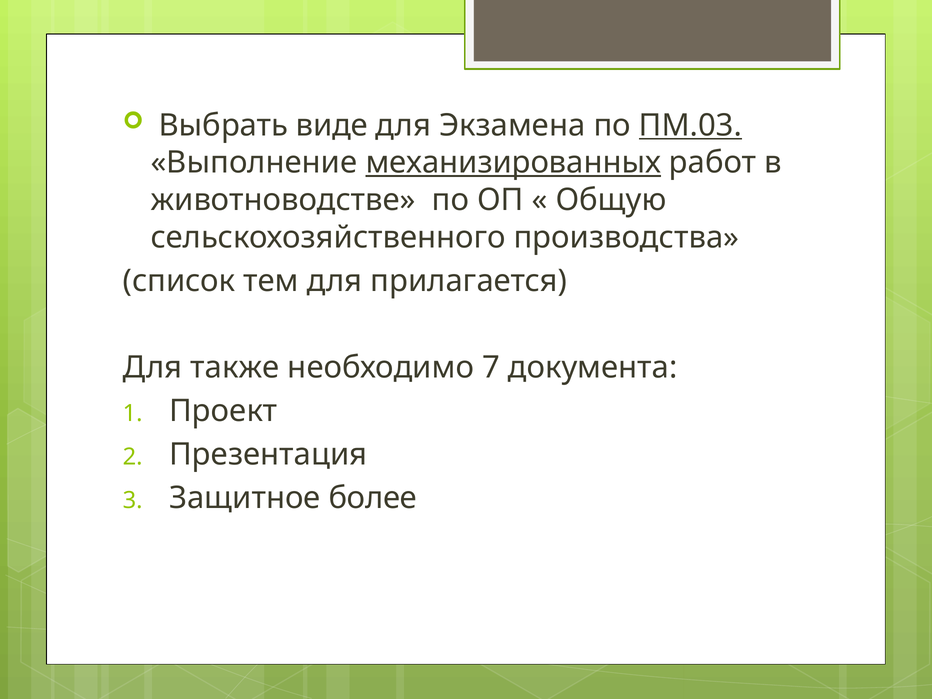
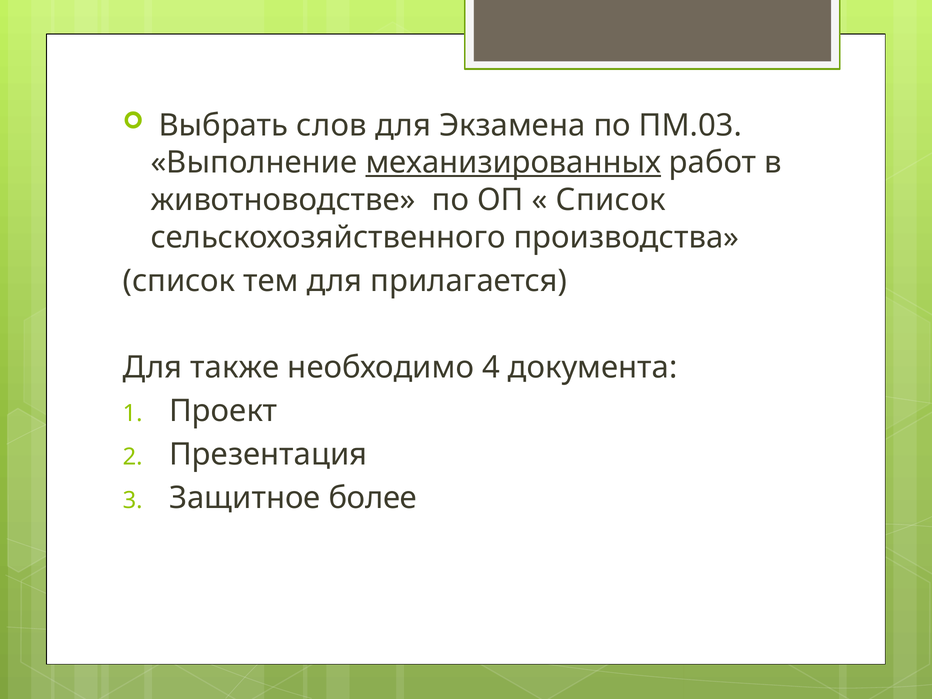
виде: виде -> слов (332, 125)
ПМ.03 underline: present -> none (690, 125)
Общую: Общую -> Список (611, 200)
7: 7 -> 4 (491, 368)
